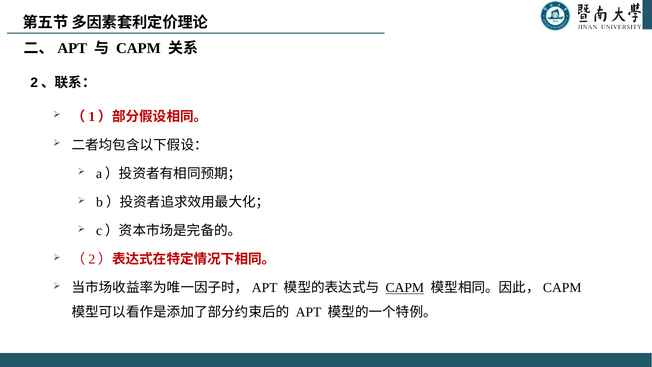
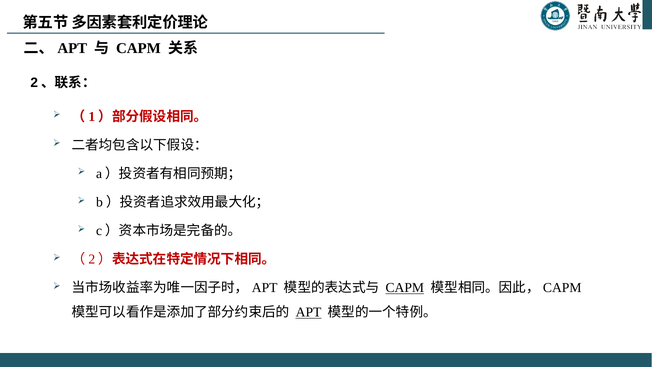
APT underline: none -> present (309, 312)
